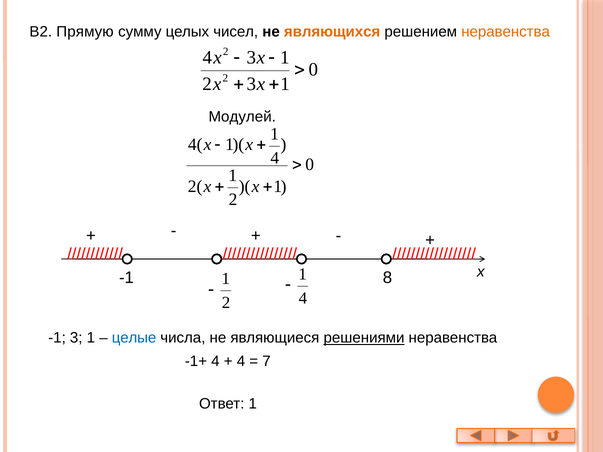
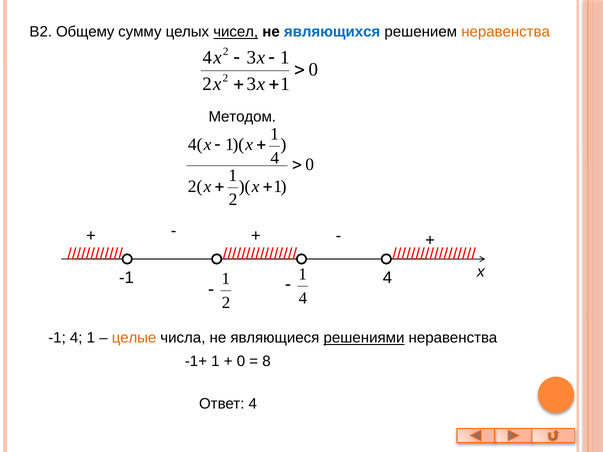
Прямую: Прямую -> Общему (85, 32)
чисел underline: none -> present (236, 32)
являющихся colour: orange -> blue (332, 32)
Модулей: Модулей -> Методом (242, 117)
8: 8 -> 4 (387, 278)
3: 3 -> 4 (76, 338)
целые colour: blue -> orange (134, 338)
-1+ 4: 4 -> 1 (215, 362)
4: 4 -> 0 (241, 362)
7: 7 -> 8 (267, 362)
Ответ 1: 1 -> 4 (253, 404)
